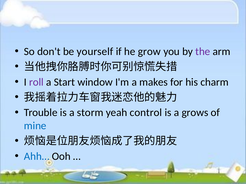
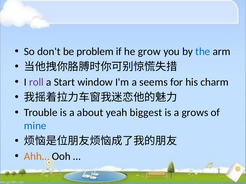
yourself: yourself -> problem (95, 52)
the colour: purple -> blue (203, 52)
makes: makes -> seems (154, 82)
storm: storm -> about (90, 113)
control: control -> biggest (146, 113)
Ahh… colour: blue -> orange (37, 157)
